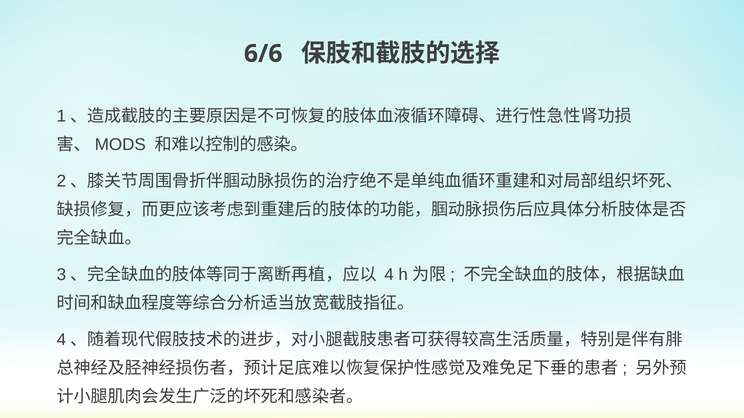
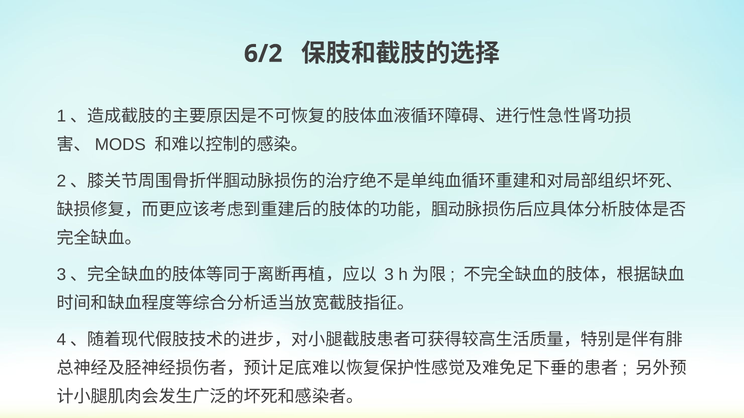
6/6: 6/6 -> 6/2 (263, 54)
4: 4 -> 3 (389, 275)
